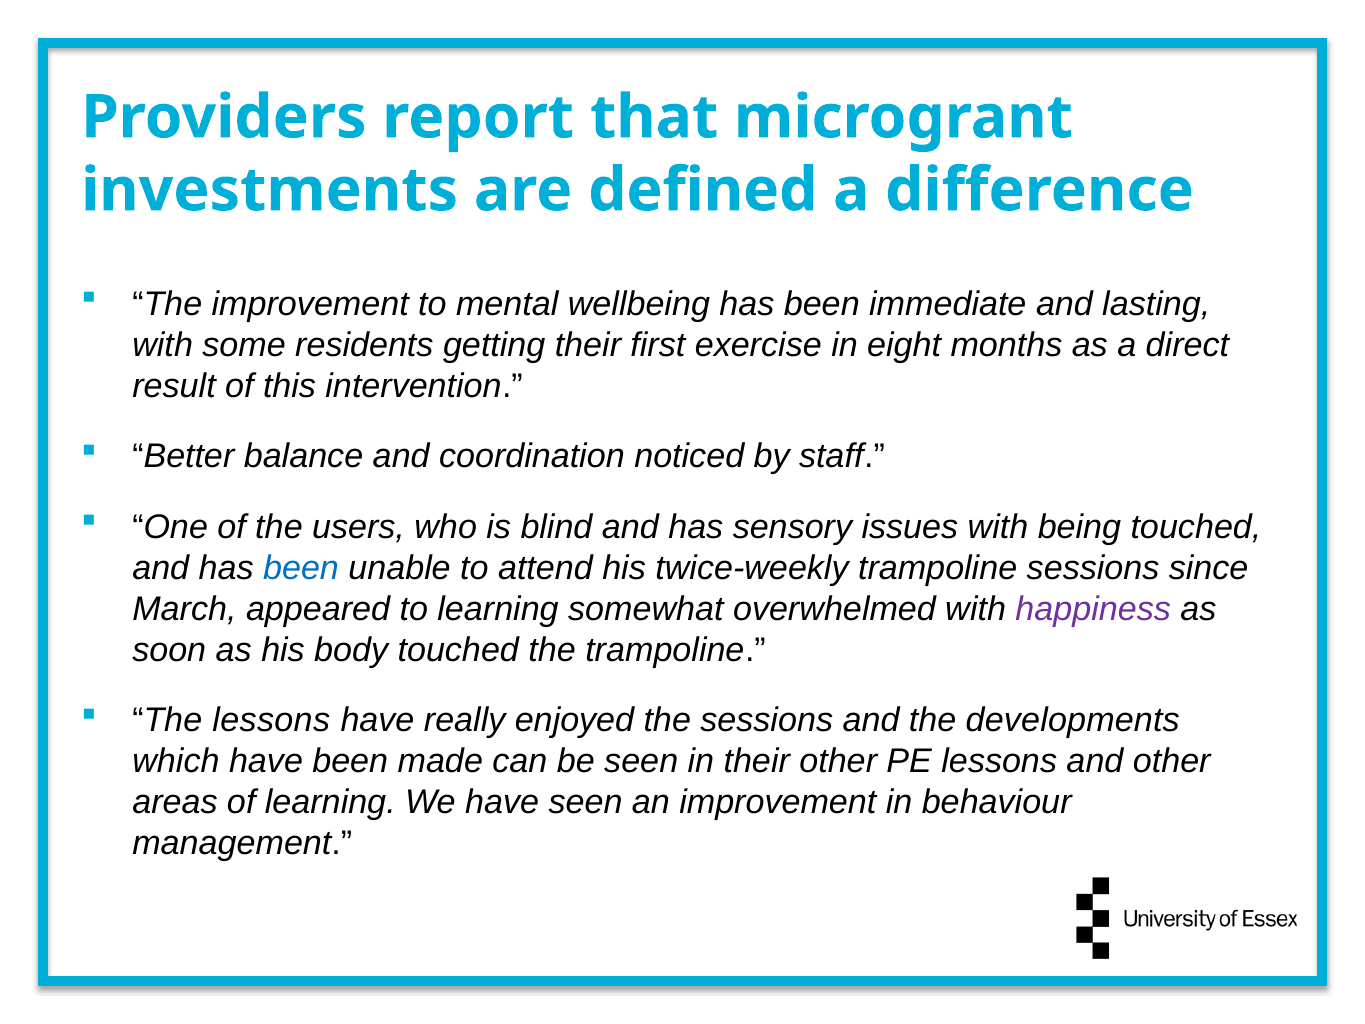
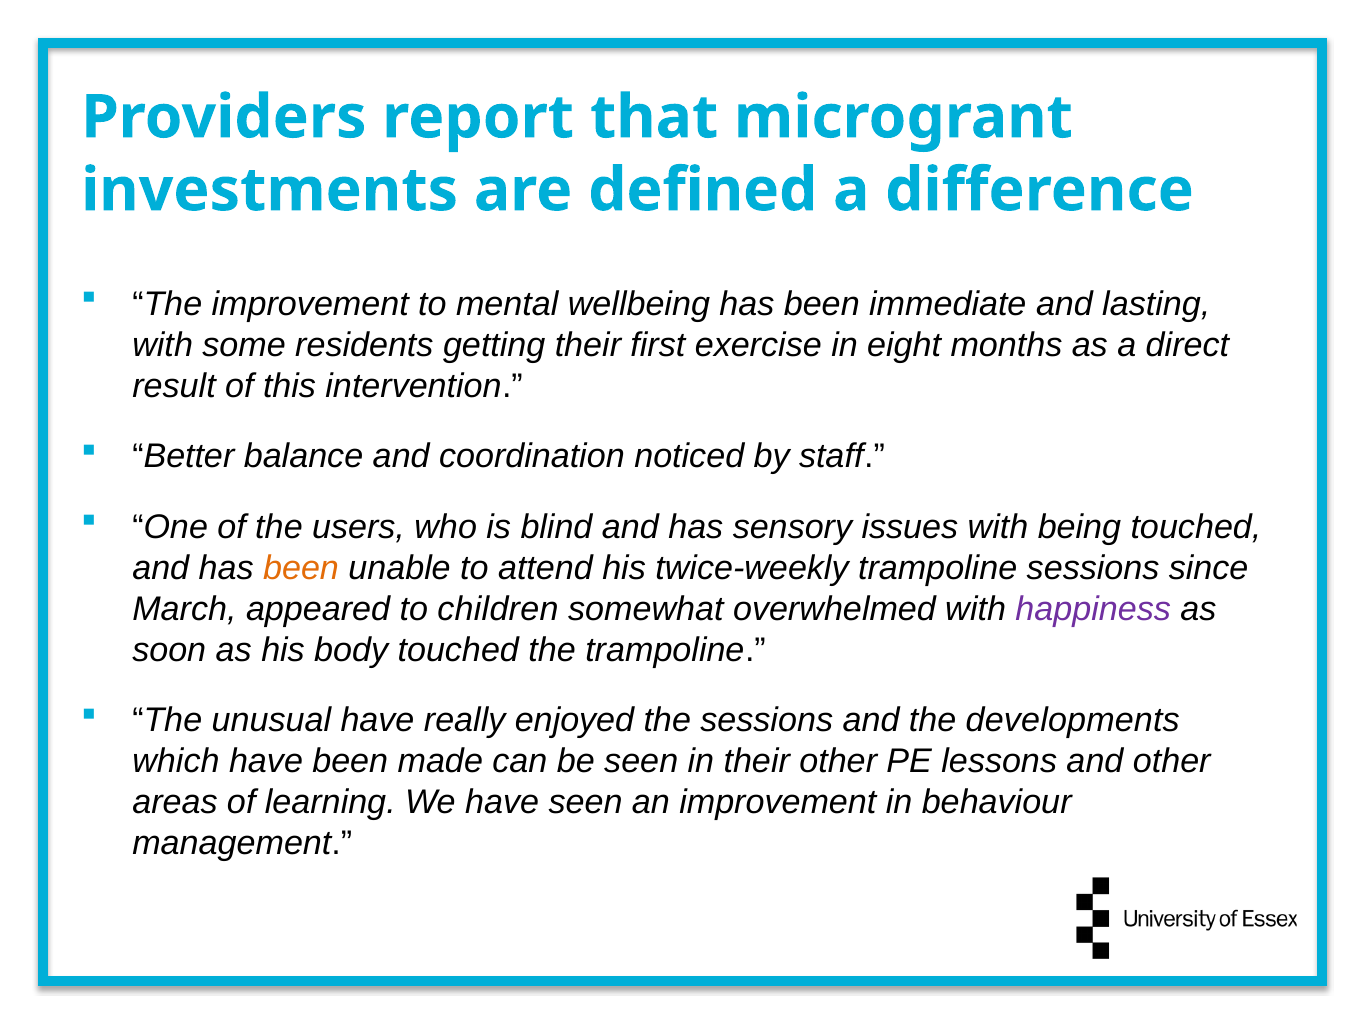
been colour: blue -> orange (301, 568)
to learning: learning -> children (498, 609)
The lessons: lessons -> unusual (271, 720)
